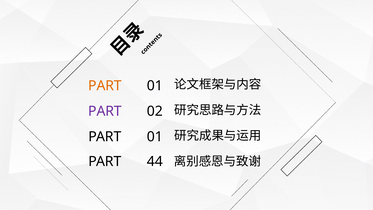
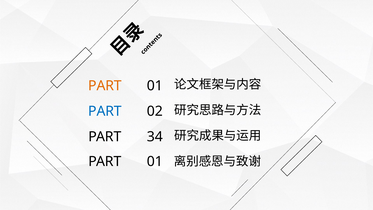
PART colour: purple -> blue (105, 111)
01: 01 -> 34 (155, 137)
44: 44 -> 01 (155, 161)
